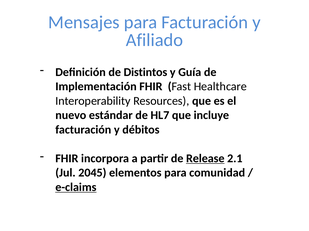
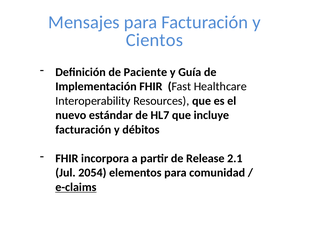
Afiliado: Afiliado -> Cientos (154, 40)
Distintos: Distintos -> Paciente (145, 72)
Release underline: present -> none (205, 159)
2045: 2045 -> 2054 (92, 173)
